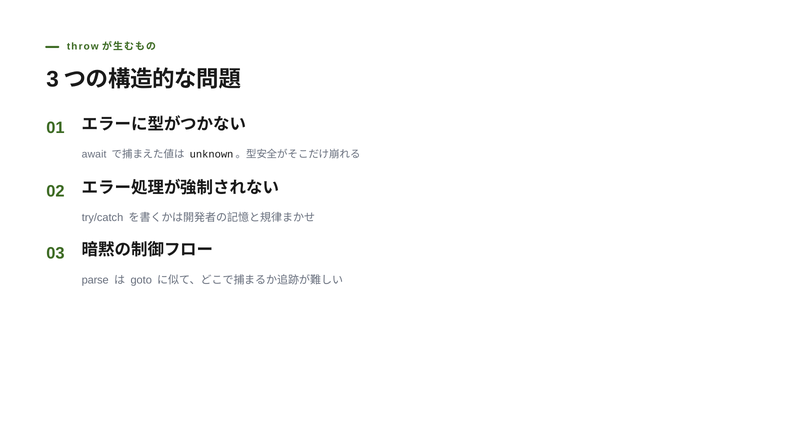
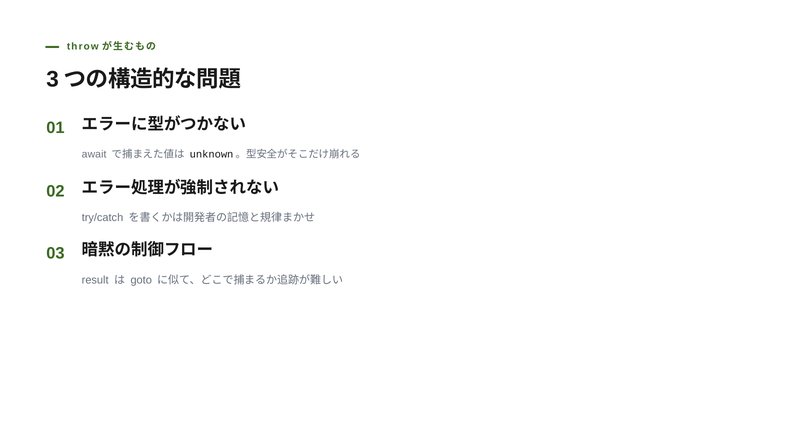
parse: parse -> result (95, 280)
